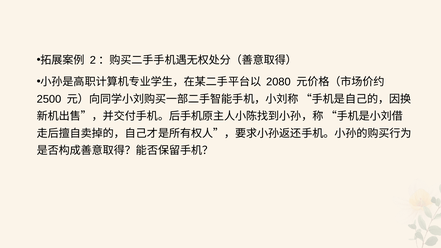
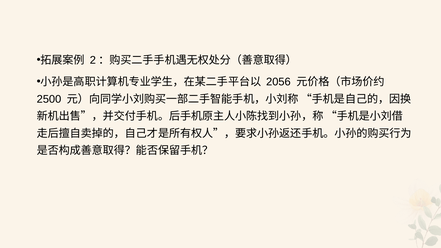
2080: 2080 -> 2056 (278, 82)
